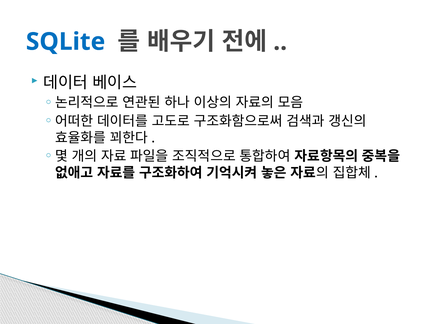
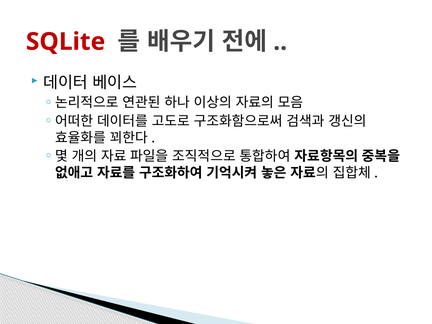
SQLite colour: blue -> red (66, 42)
